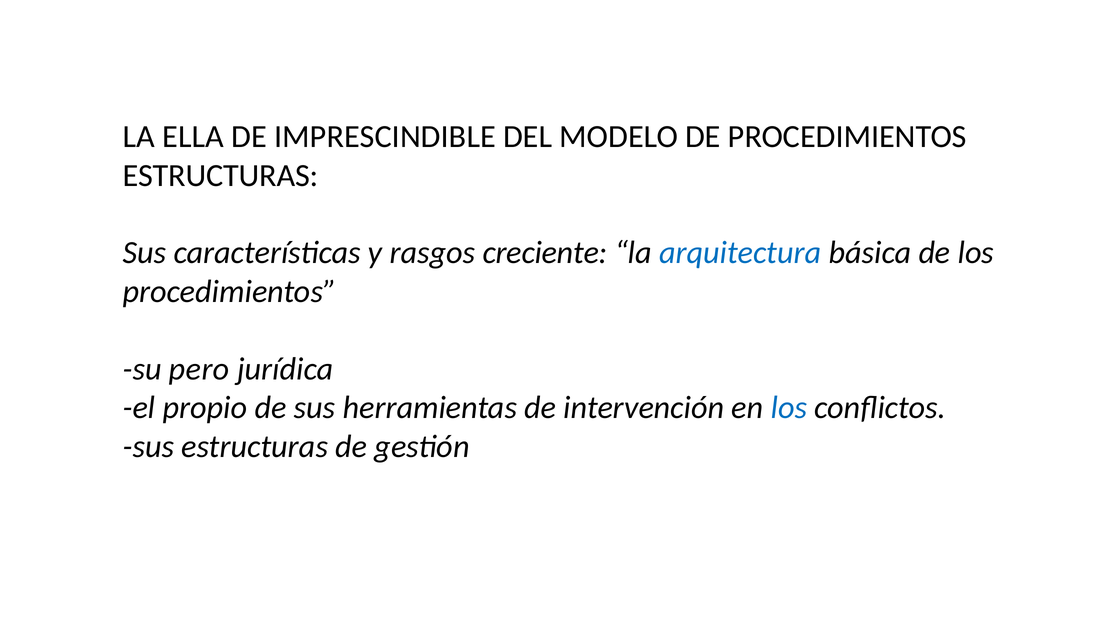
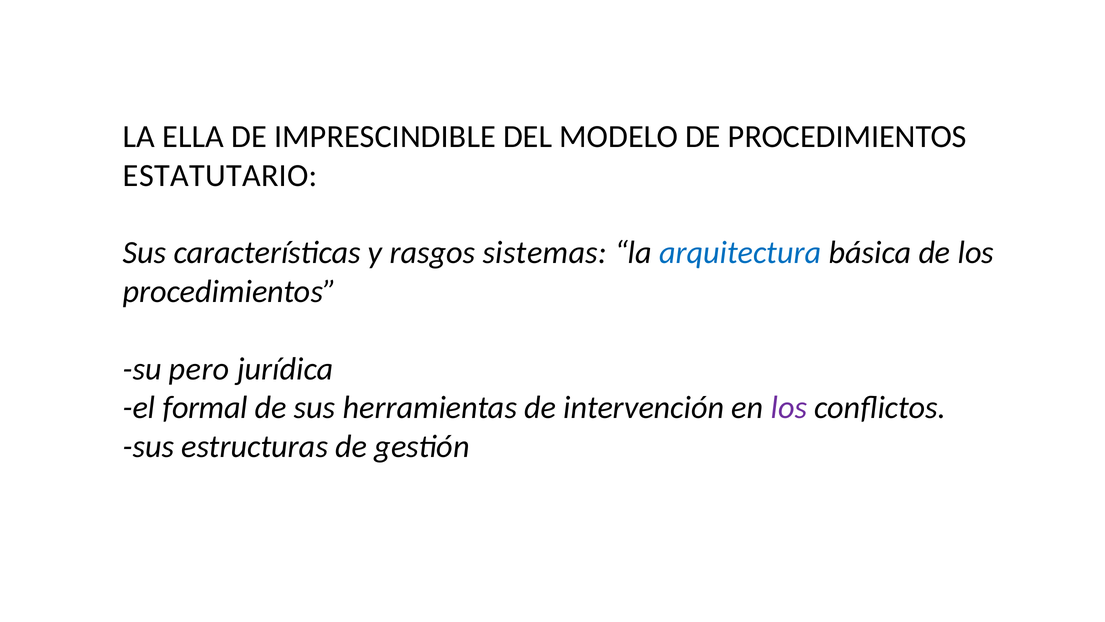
ESTRUCTURAS: ESTRUCTURAS -> ESTATUTARIO (220, 175)
creciente: creciente -> sistemas (545, 253)
propio: propio -> formal (205, 407)
los colour: blue -> purple (789, 407)
